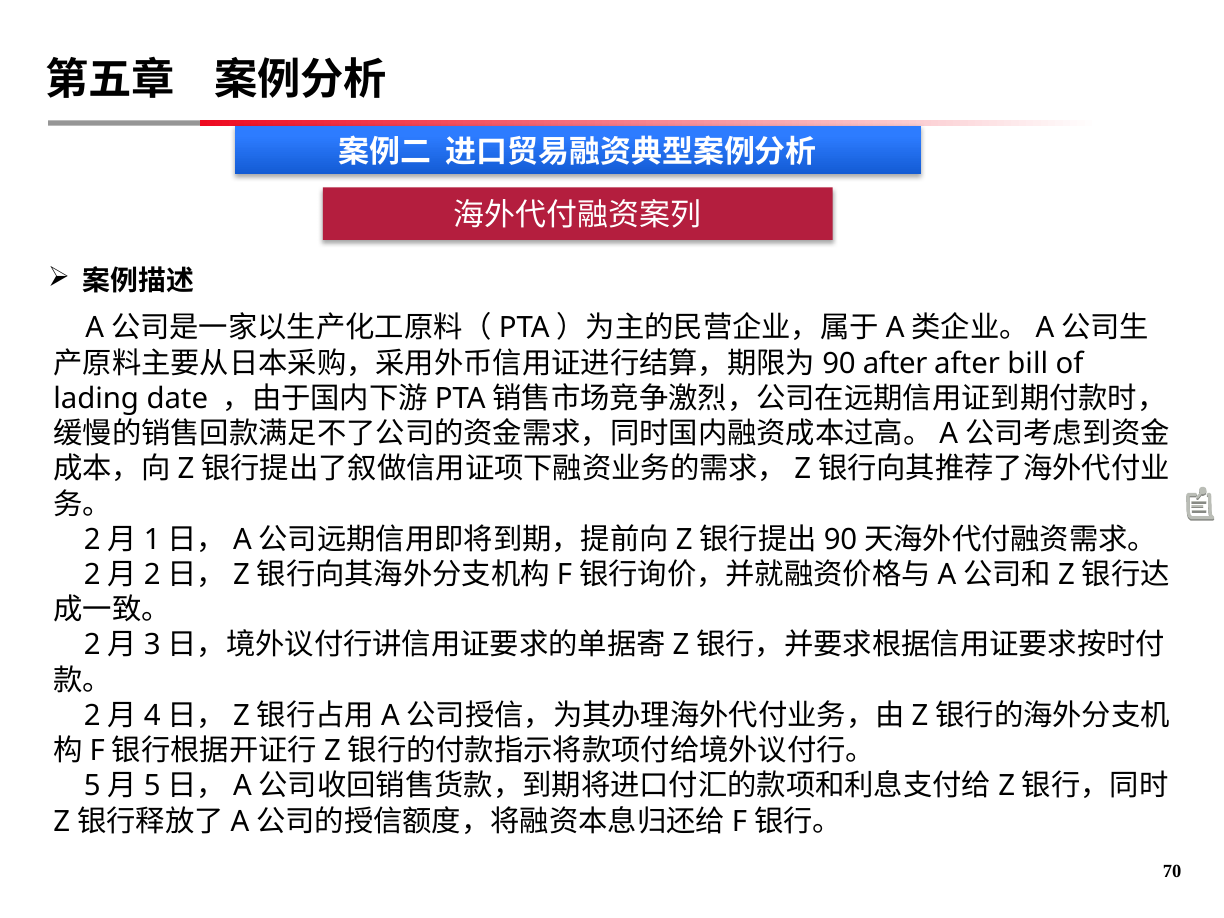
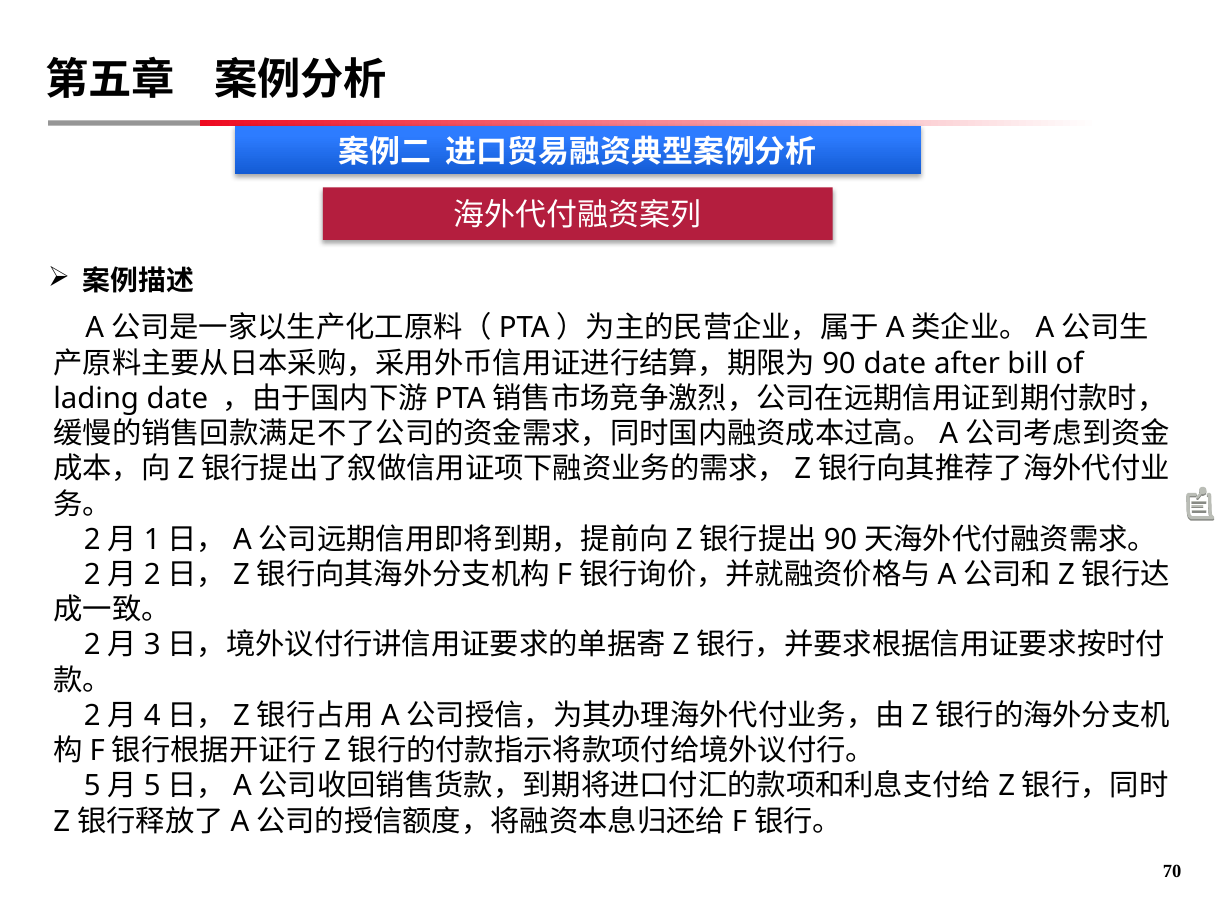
after: after -> date (895, 364)
